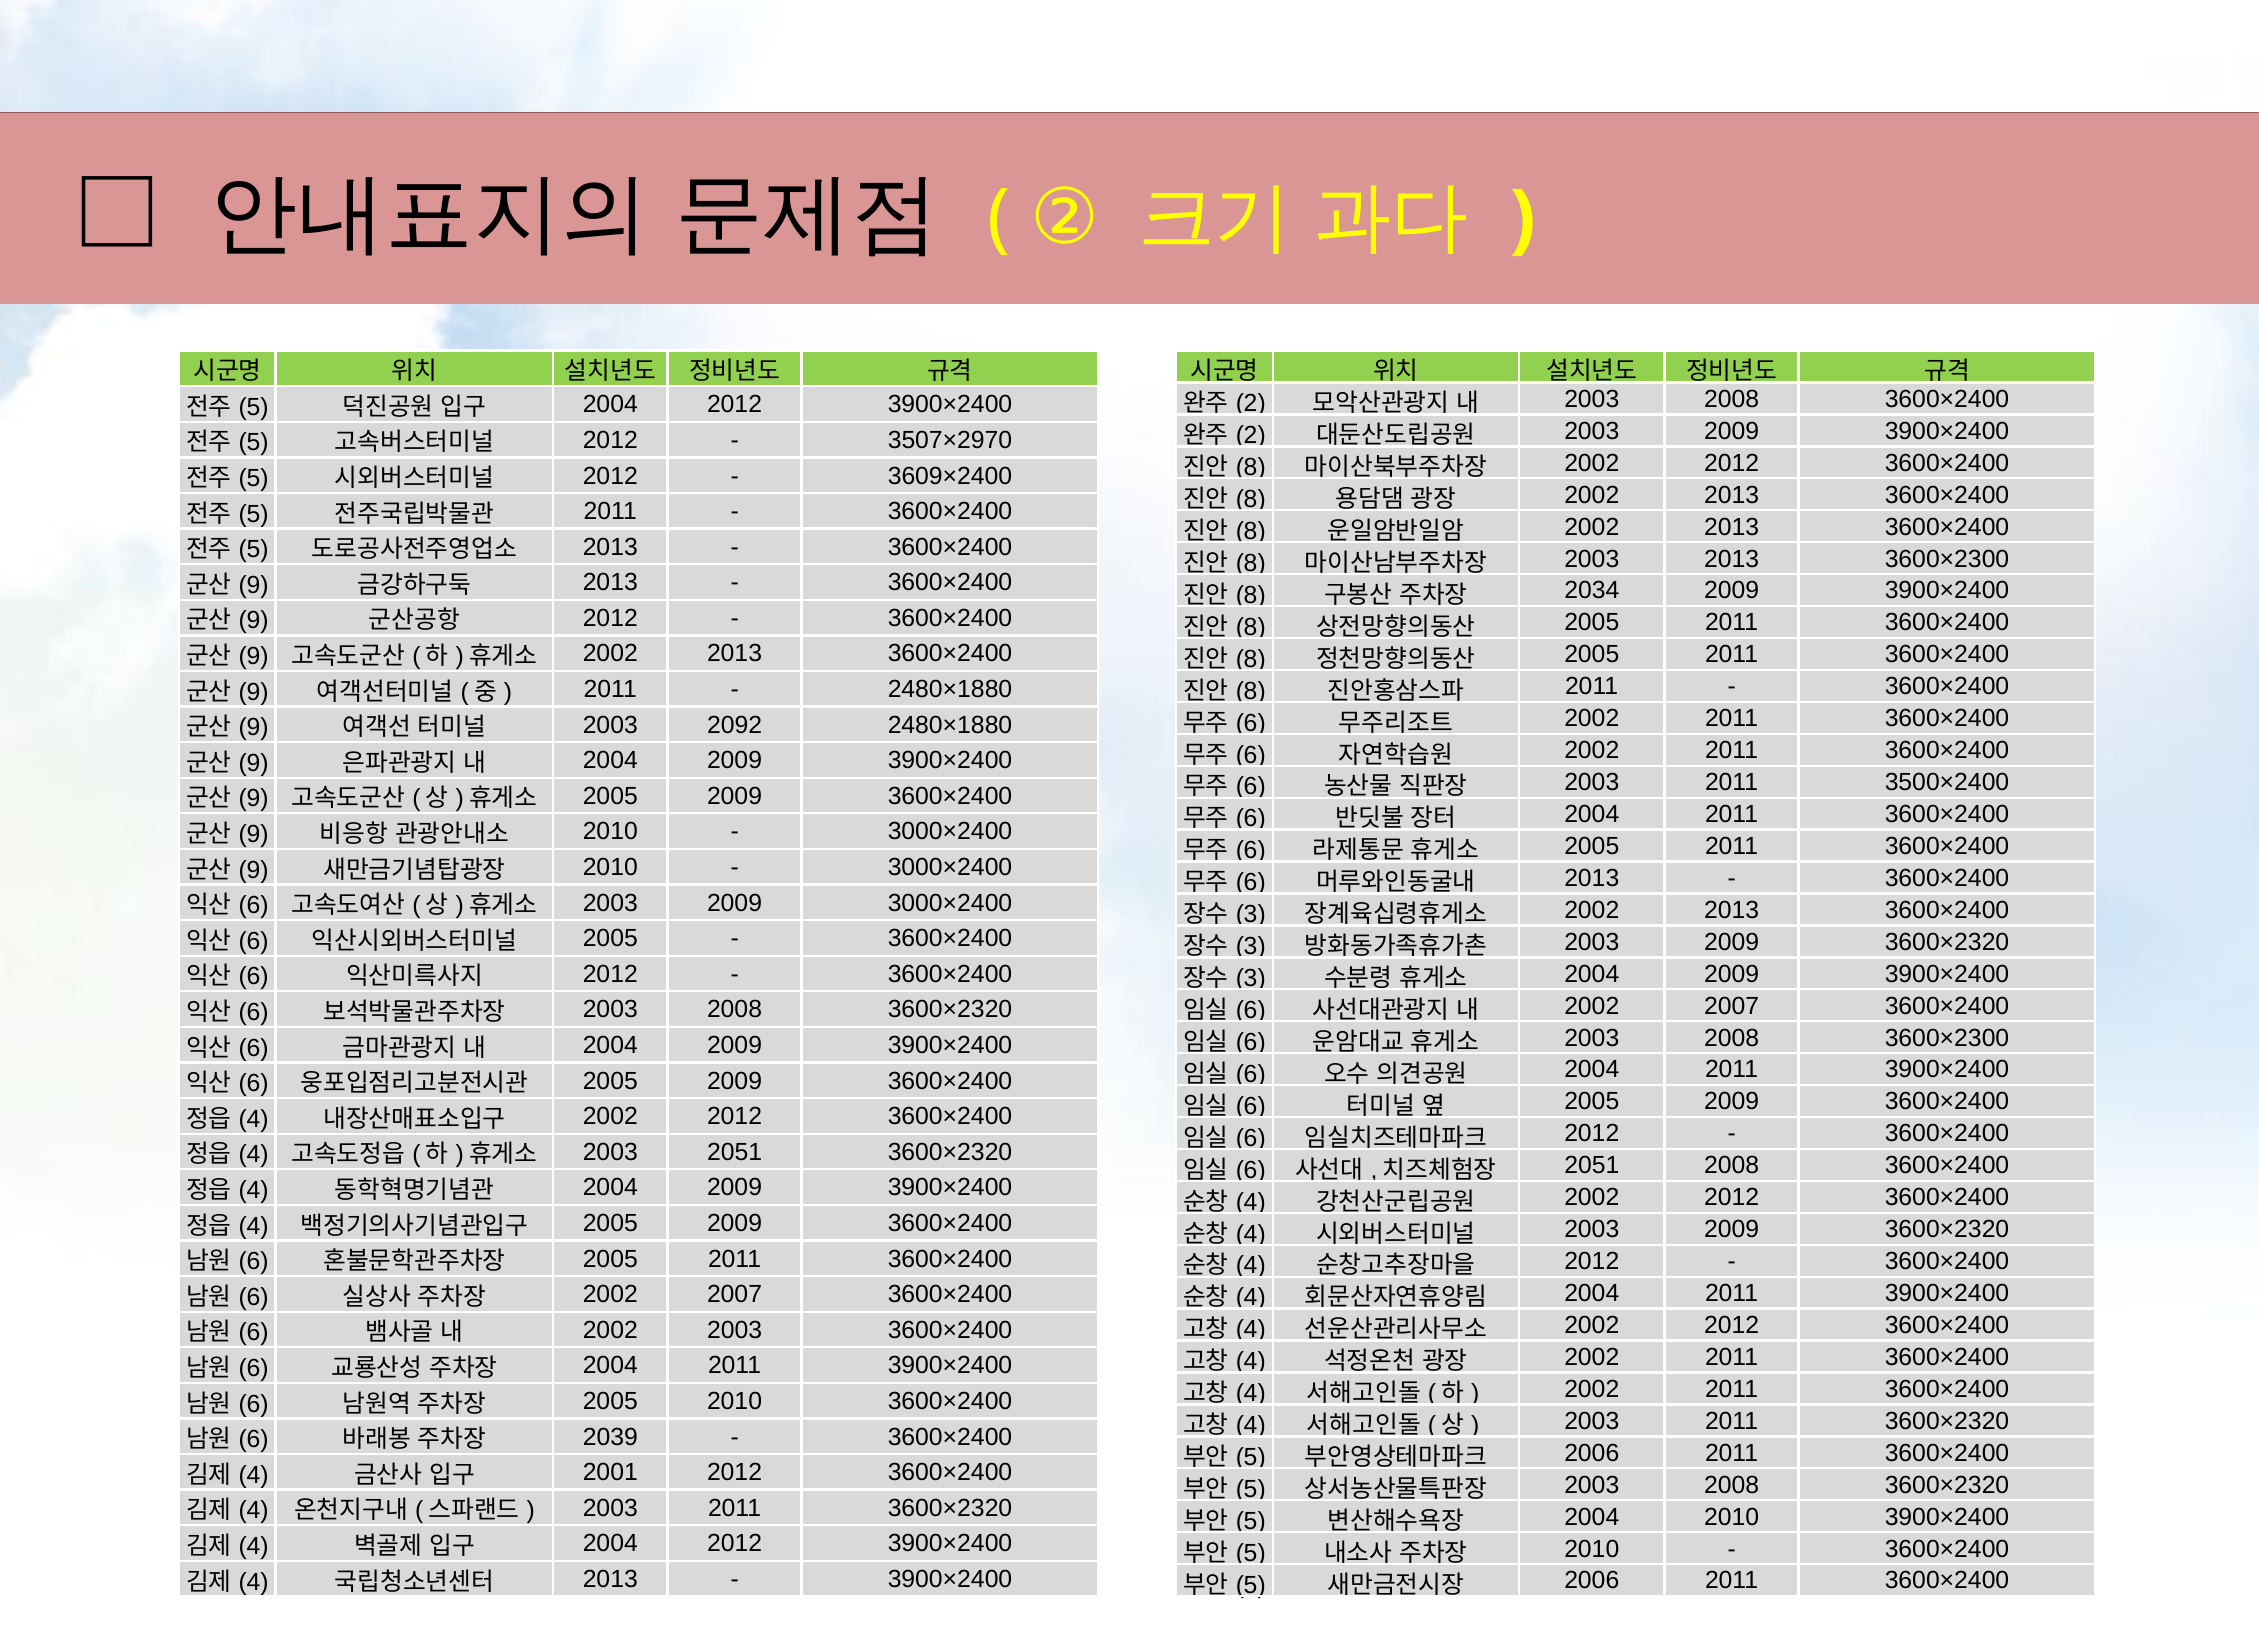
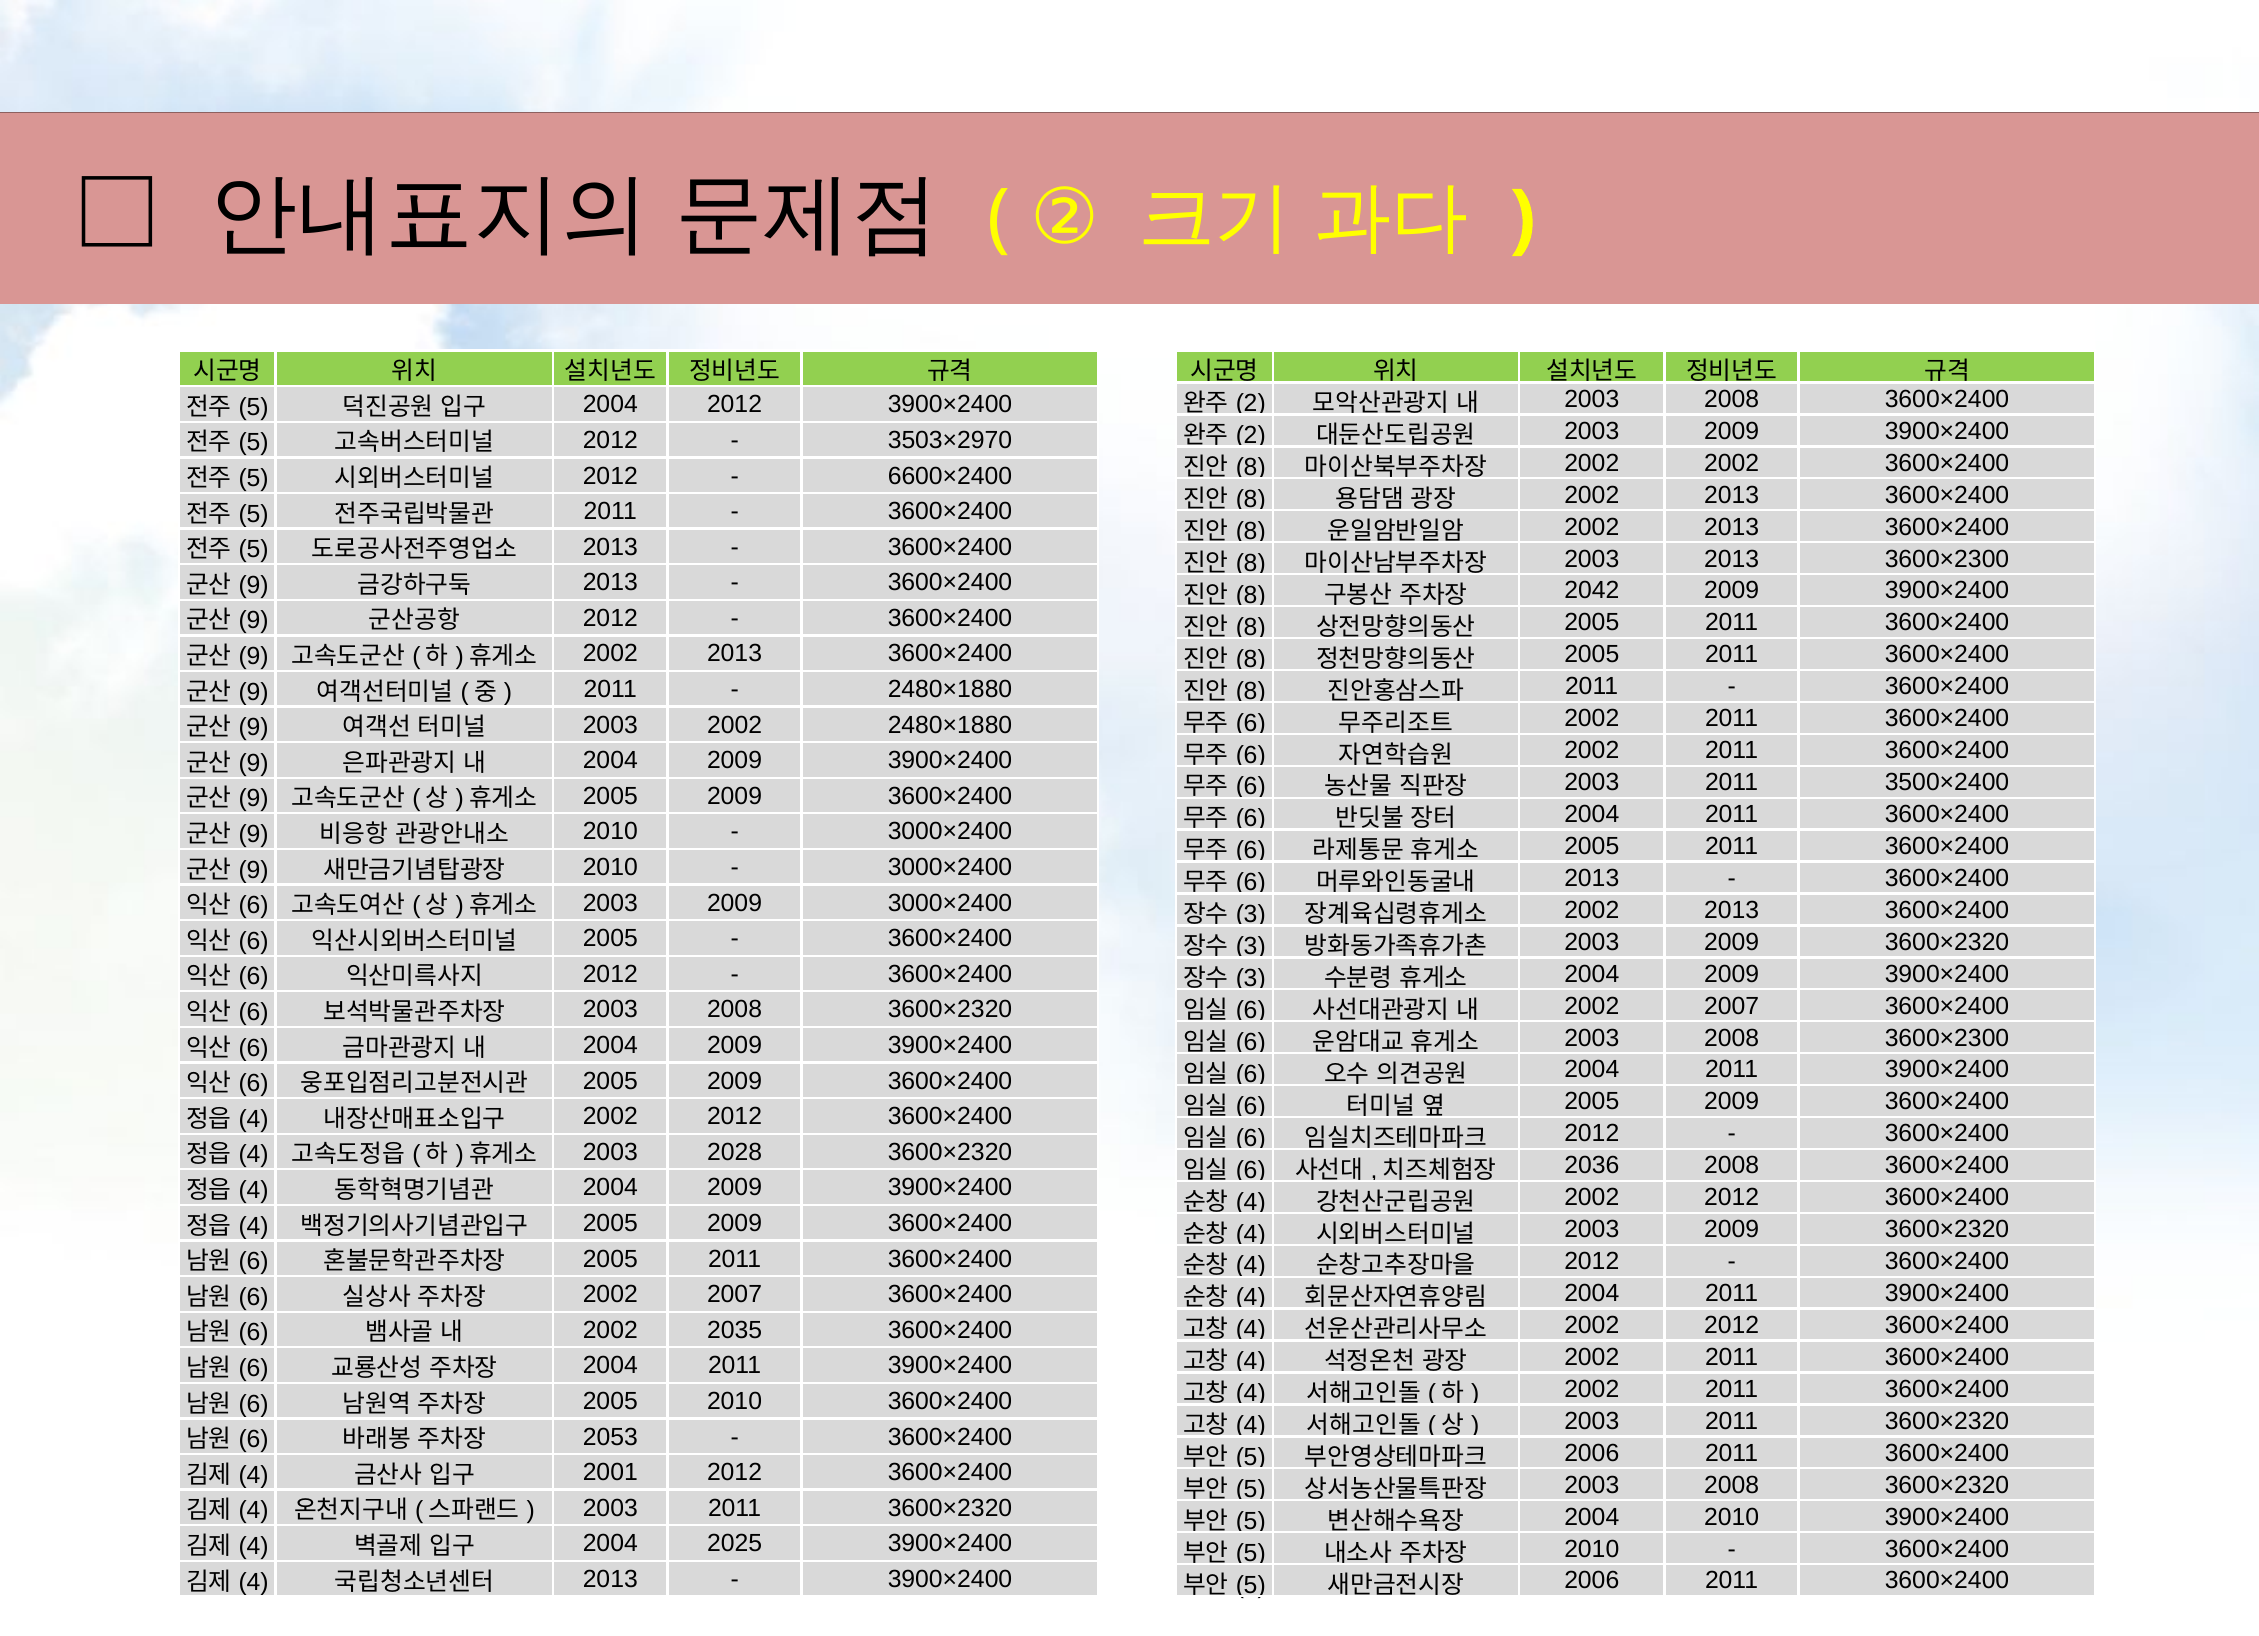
3507×2970: 3507×2970 -> 3503×2970 (950, 440)
2012: 2012 -> 2002 (1732, 463)
3609×2400: 3609×2400 -> 6600×2400 (950, 476)
2034: 2034 -> 2042 (1592, 591)
2003 2092: 2092 -> 2002 (735, 725)
2003 2051: 2051 -> 2028 (735, 1152)
2051: 2051 -> 2036 (1592, 1166)
2002 2003: 2003 -> 2035 (735, 1330)
2039: 2039 -> 2053 (610, 1437)
2012: 2012 -> 2025 (735, 1544)
